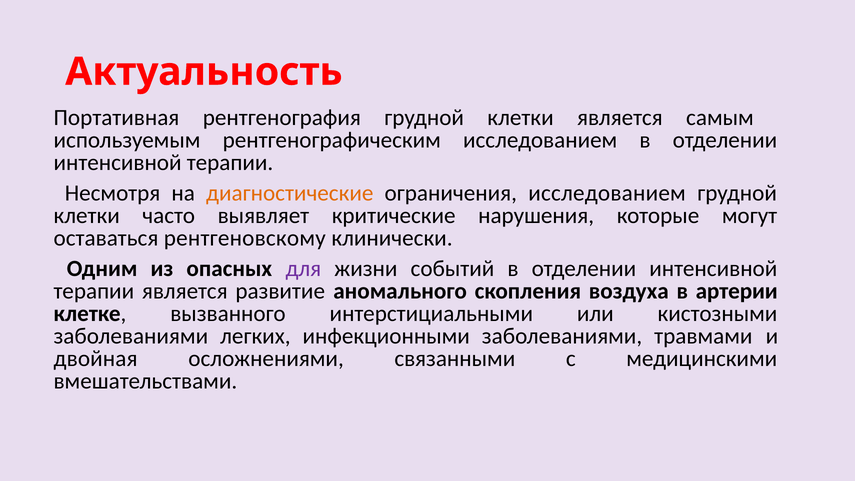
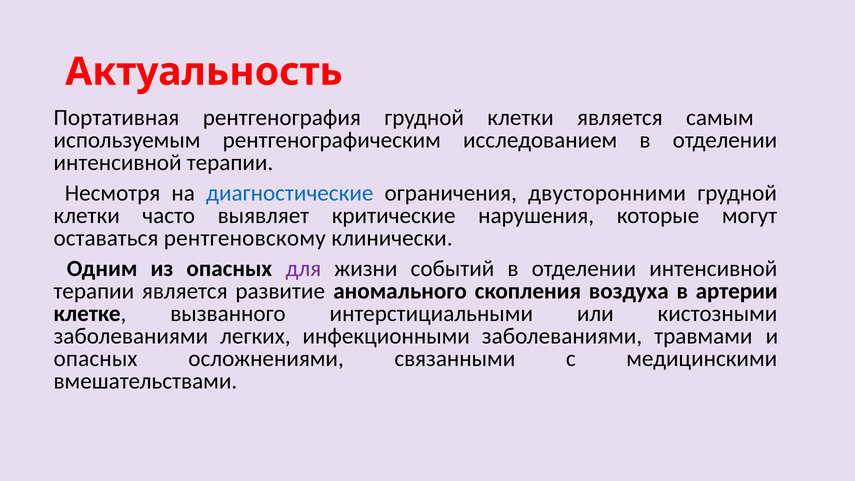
диагностические colour: orange -> blue (290, 193)
ограничения исследованием: исследованием -> двусторонними (607, 193)
двойная: двойная -> опасных (96, 359)
